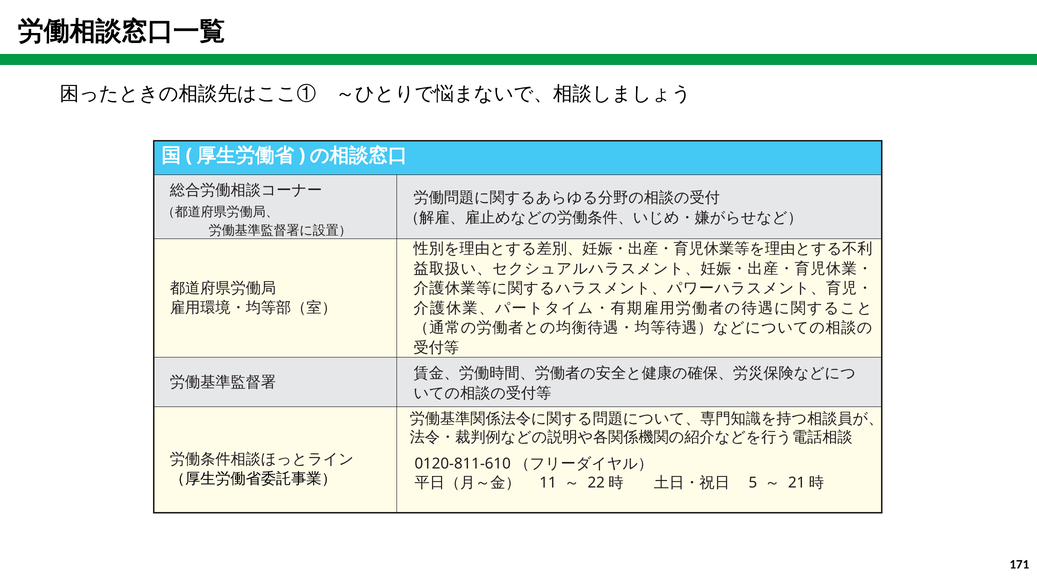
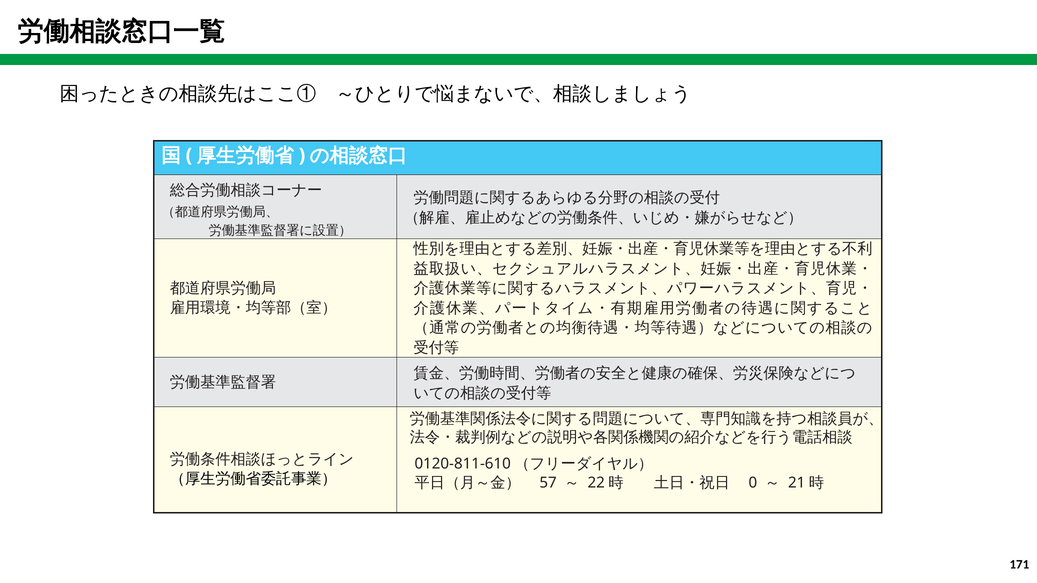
11: 11 -> 57 (548, 483)
5: 5 -> 0 (753, 483)
